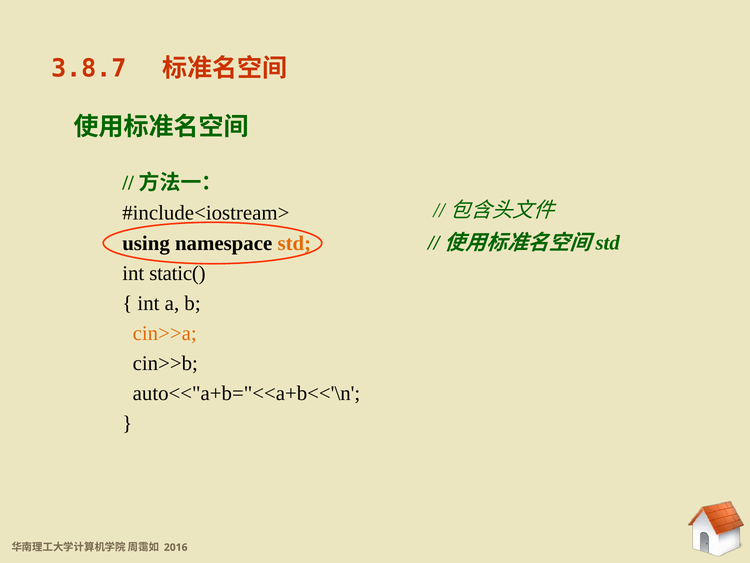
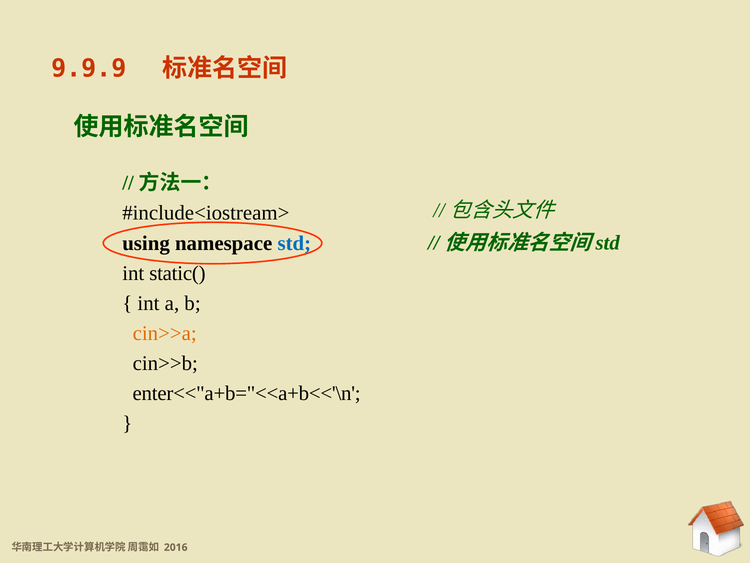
3.8.7: 3.8.7 -> 9.9.9 (89, 69)
std colour: orange -> blue (294, 243)
auto<<"a+b="<<a+b<<'\n: auto<<"a+b="<<a+b<<'\n -> enter<<"a+b="<<a+b<<'\n (247, 393)
